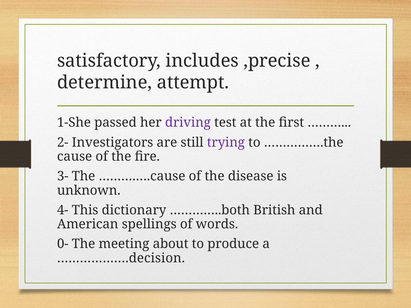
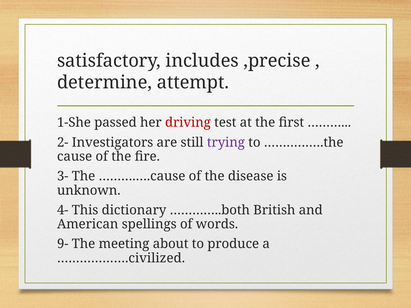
driving colour: purple -> red (188, 123)
0-: 0- -> 9- (63, 244)
……………….decision: ……………….decision -> ……………….civilized (121, 258)
